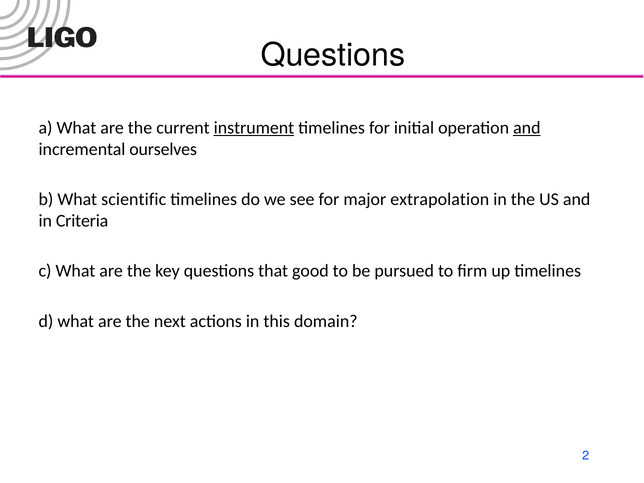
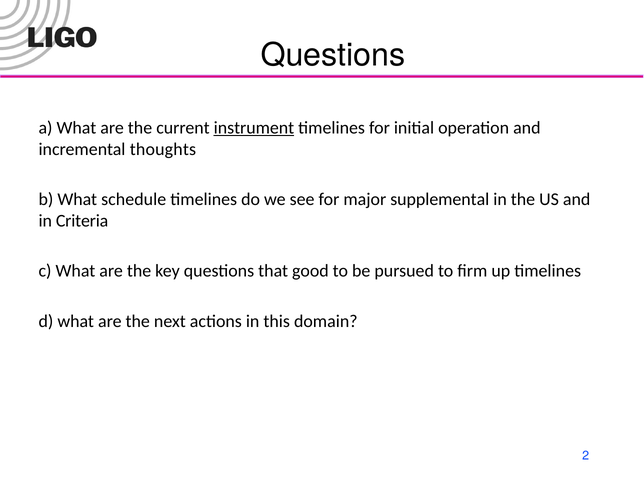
and underline: present -> none (527, 128)
ourselves: ourselves -> thoughts (163, 149)
scientific: scientific -> schedule (134, 199)
extrapolation: extrapolation -> supplemental (440, 199)
